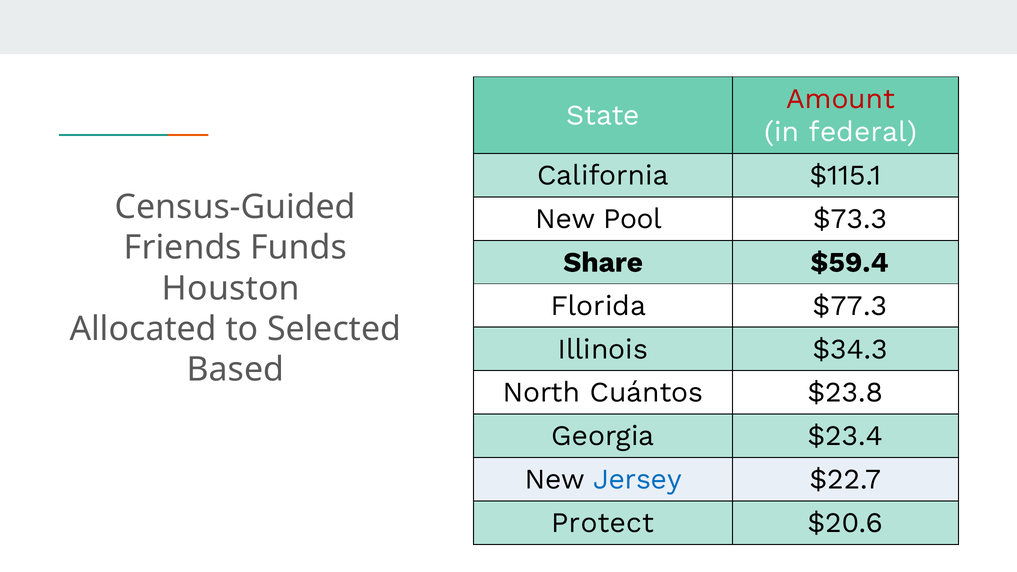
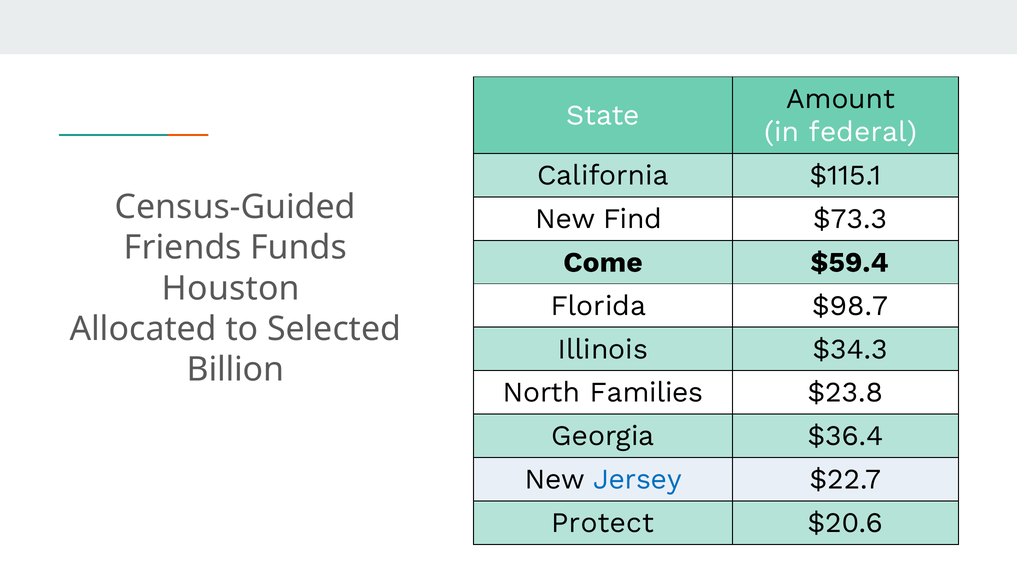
Amount colour: red -> black (841, 99)
Pool: Pool -> Find (633, 219)
Share: Share -> Come (603, 262)
$77.3: $77.3 -> $98.7 (850, 306)
Based: Based -> Billion (235, 370)
Cuántos: Cuántos -> Families (647, 393)
$23.4: $23.4 -> $36.4 (846, 436)
